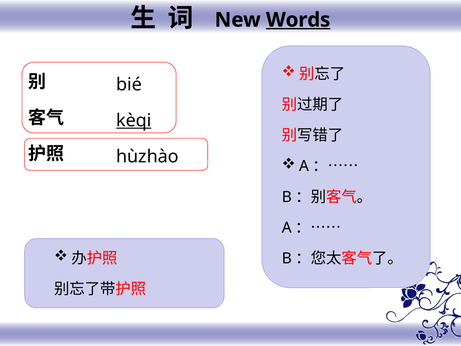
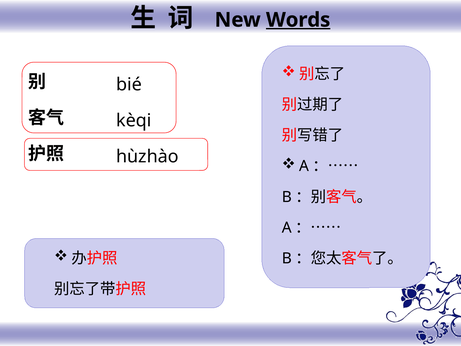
kèqi underline: present -> none (134, 120)
